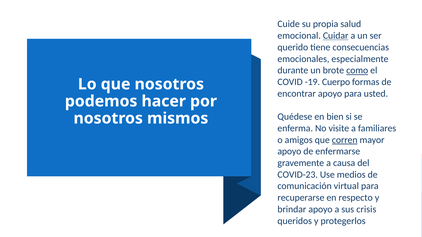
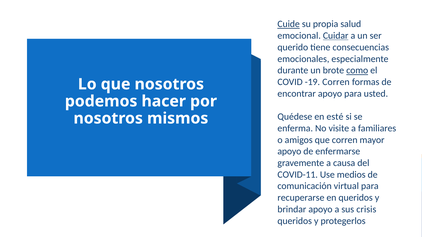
Cuide underline: none -> present (289, 24)
-19 Cuerpo: Cuerpo -> Corren (336, 82)
bien: bien -> esté (335, 117)
corren underline: present -> none (345, 140)
COVID-23: COVID-23 -> COVID-11 (298, 175)
en respecto: respecto -> queridos (356, 198)
